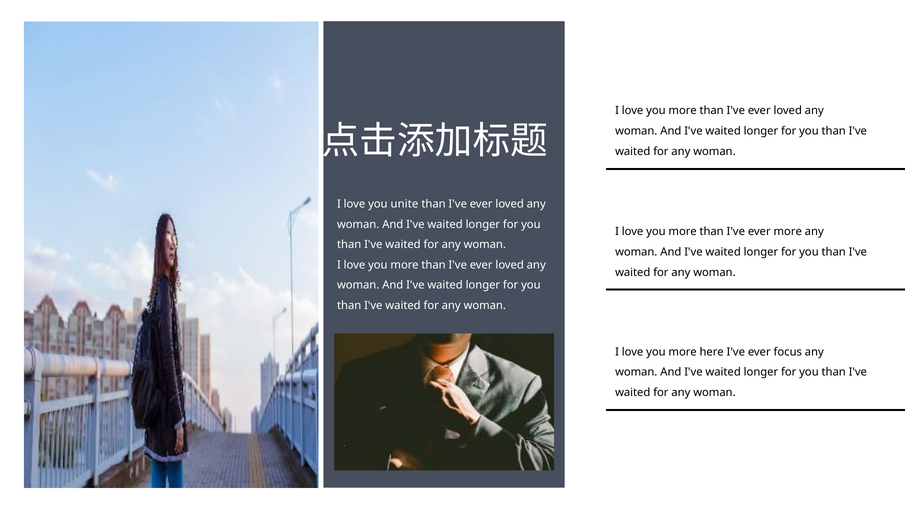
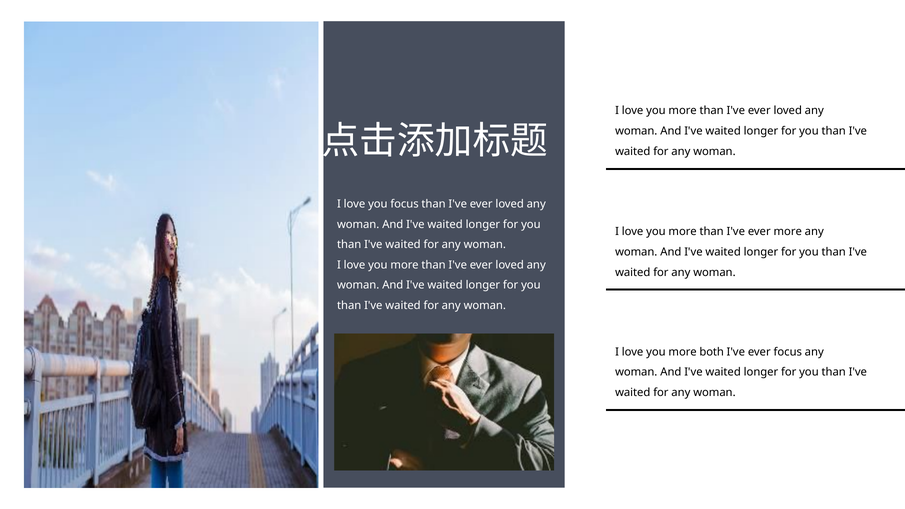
you unite: unite -> focus (405, 204)
here: here -> both (712, 352)
